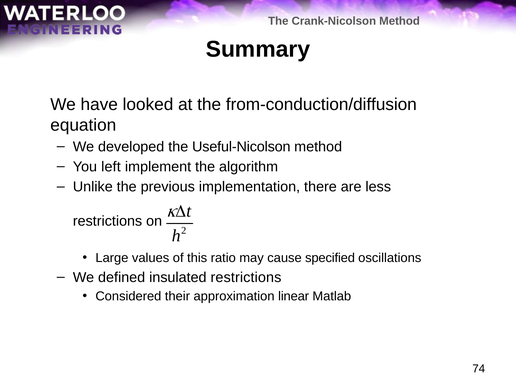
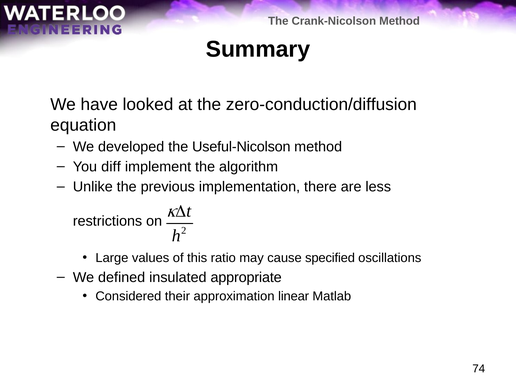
from-conduction/diffusion: from-conduction/diffusion -> zero-conduction/diffusion (321, 104)
left: left -> diff (111, 167)
insulated restrictions: restrictions -> appropriate (246, 277)
